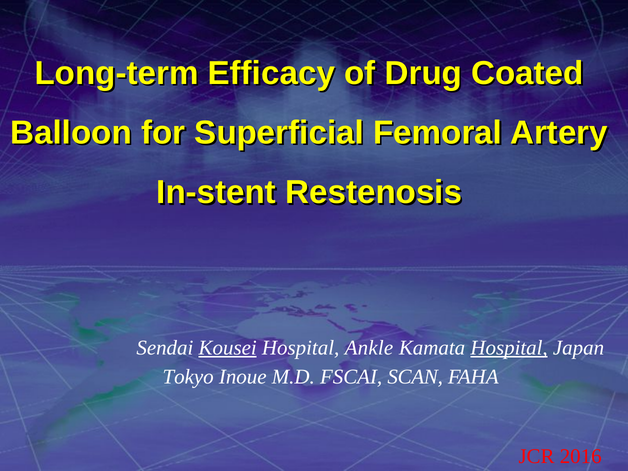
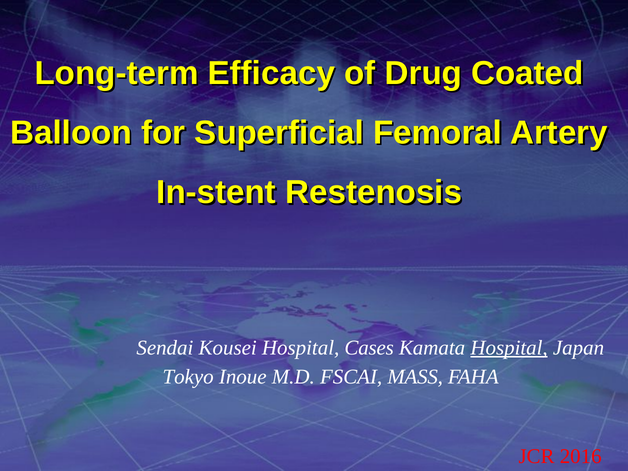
Kousei underline: present -> none (228, 348)
Ankle: Ankle -> Cases (369, 348)
SCAN: SCAN -> MASS (415, 377)
